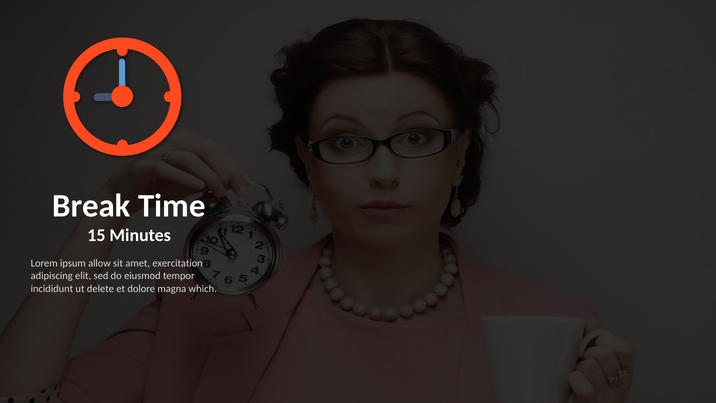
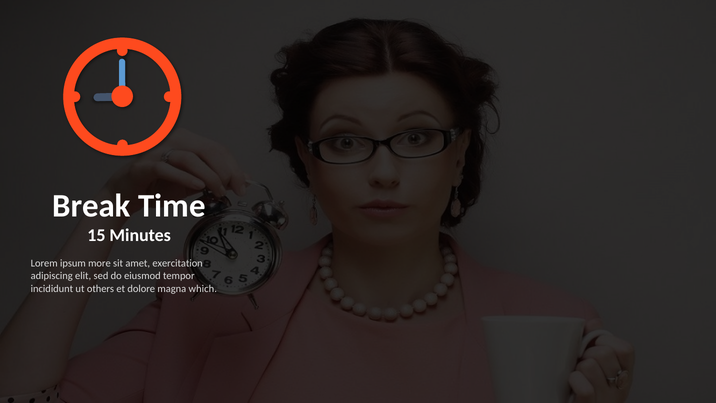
allow: allow -> more (99, 263)
delete: delete -> others (100, 288)
